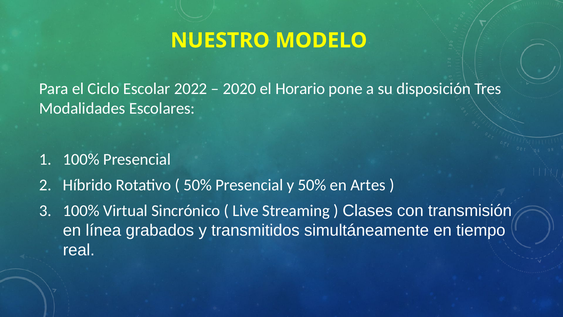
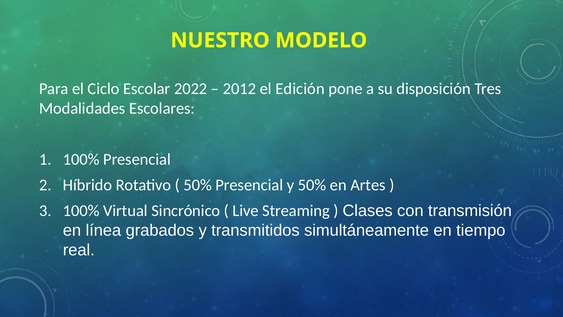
2020: 2020 -> 2012 (239, 89)
Horario: Horario -> Edición (300, 89)
